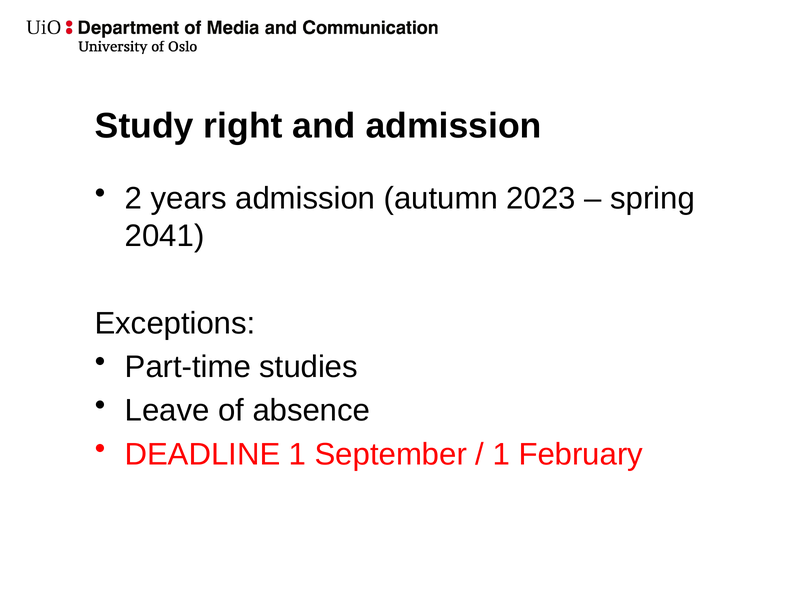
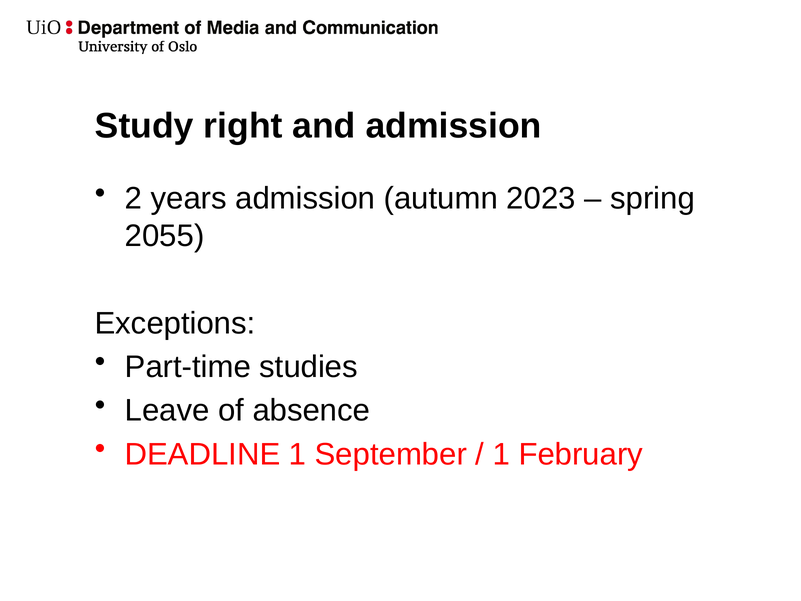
2041: 2041 -> 2055 (165, 236)
